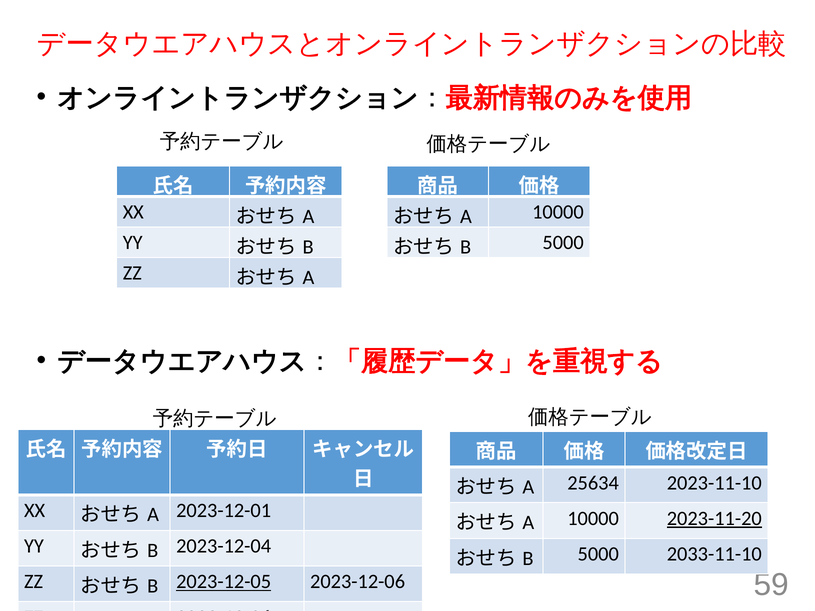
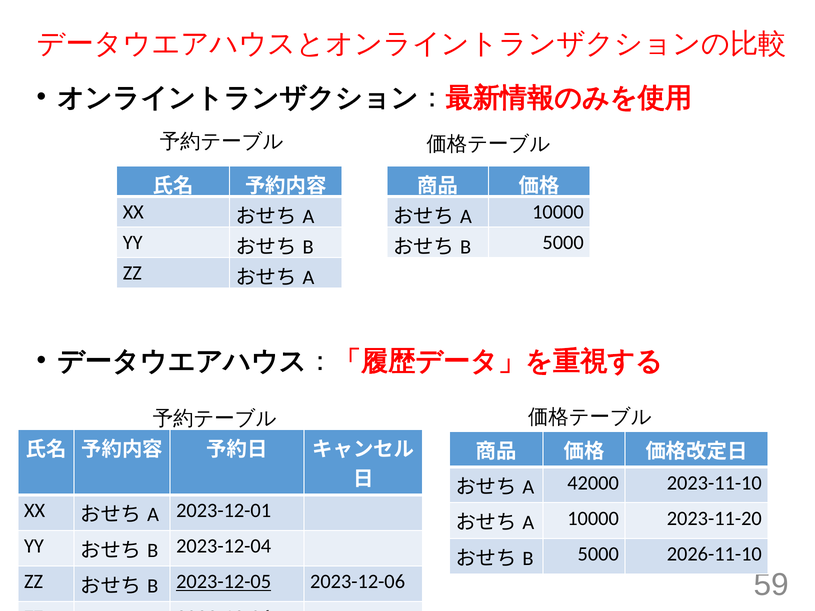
25634: 25634 -> 42000 (593, 483)
2023-11-20 underline: present -> none (714, 519)
2033-11-10: 2033-11-10 -> 2026-11-10 (714, 554)
